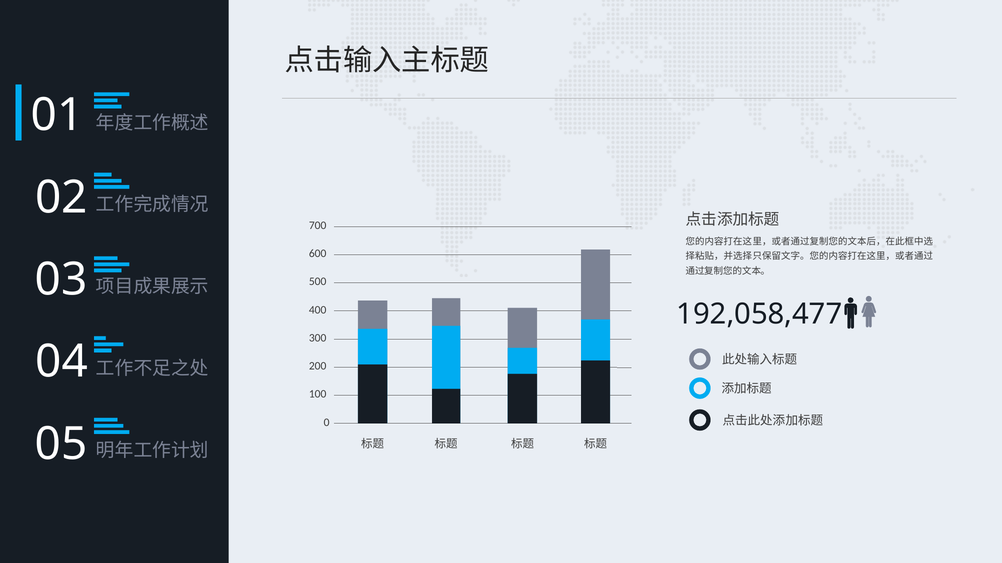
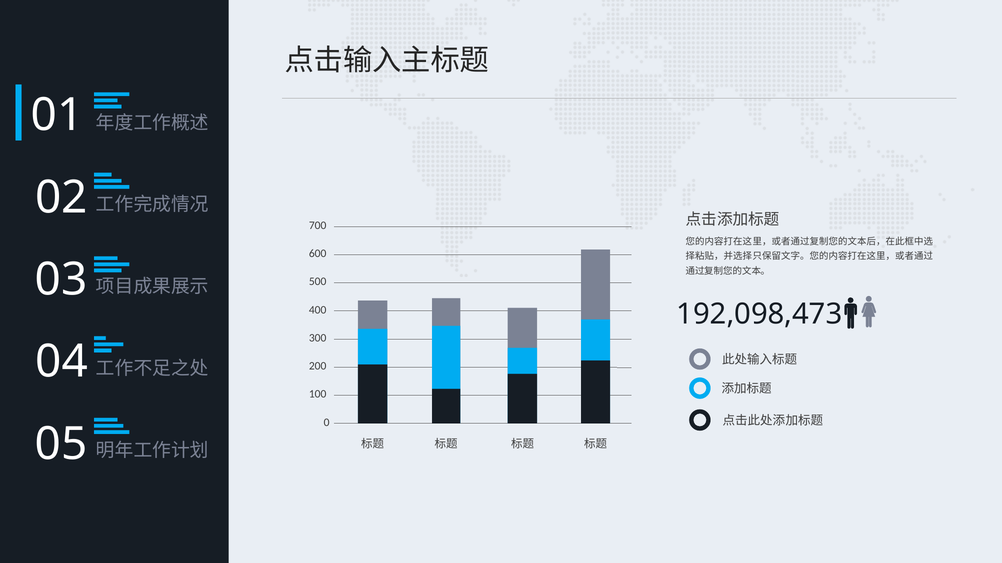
192,058,477: 192,058,477 -> 192,098,473 (759, 314)
